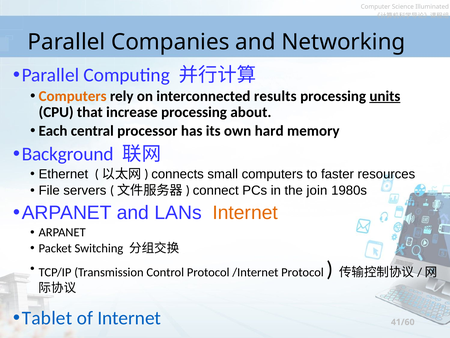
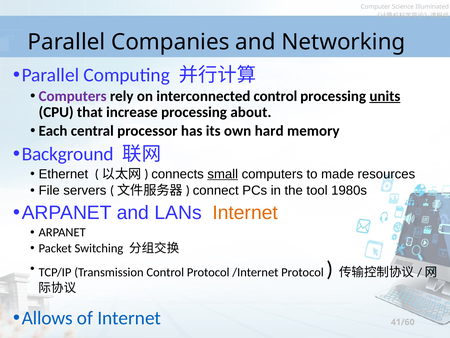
Computers colour: orange -> purple (73, 96)
interconnected results: results -> control (275, 96)
small underline: none -> present (223, 174)
faster: faster -> made (338, 174)
join: join -> tool (317, 190)
Tablet: Tablet -> Allows (47, 318)
